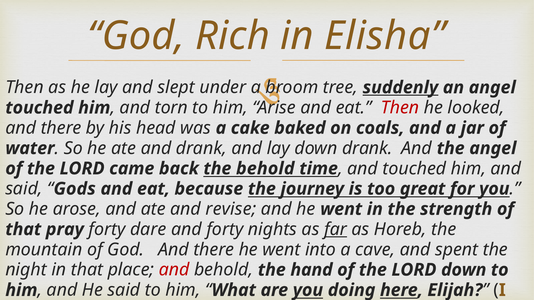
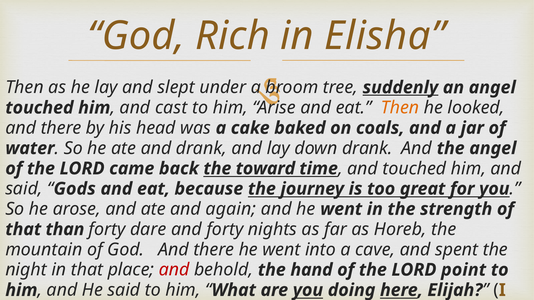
torn: torn -> cast (171, 108)
Then colour: red -> orange (400, 108)
the behold: behold -> toward (265, 169)
revise: revise -> again (231, 209)
pray: pray -> than (65, 230)
far underline: present -> none (335, 230)
LORD down: down -> point (464, 270)
